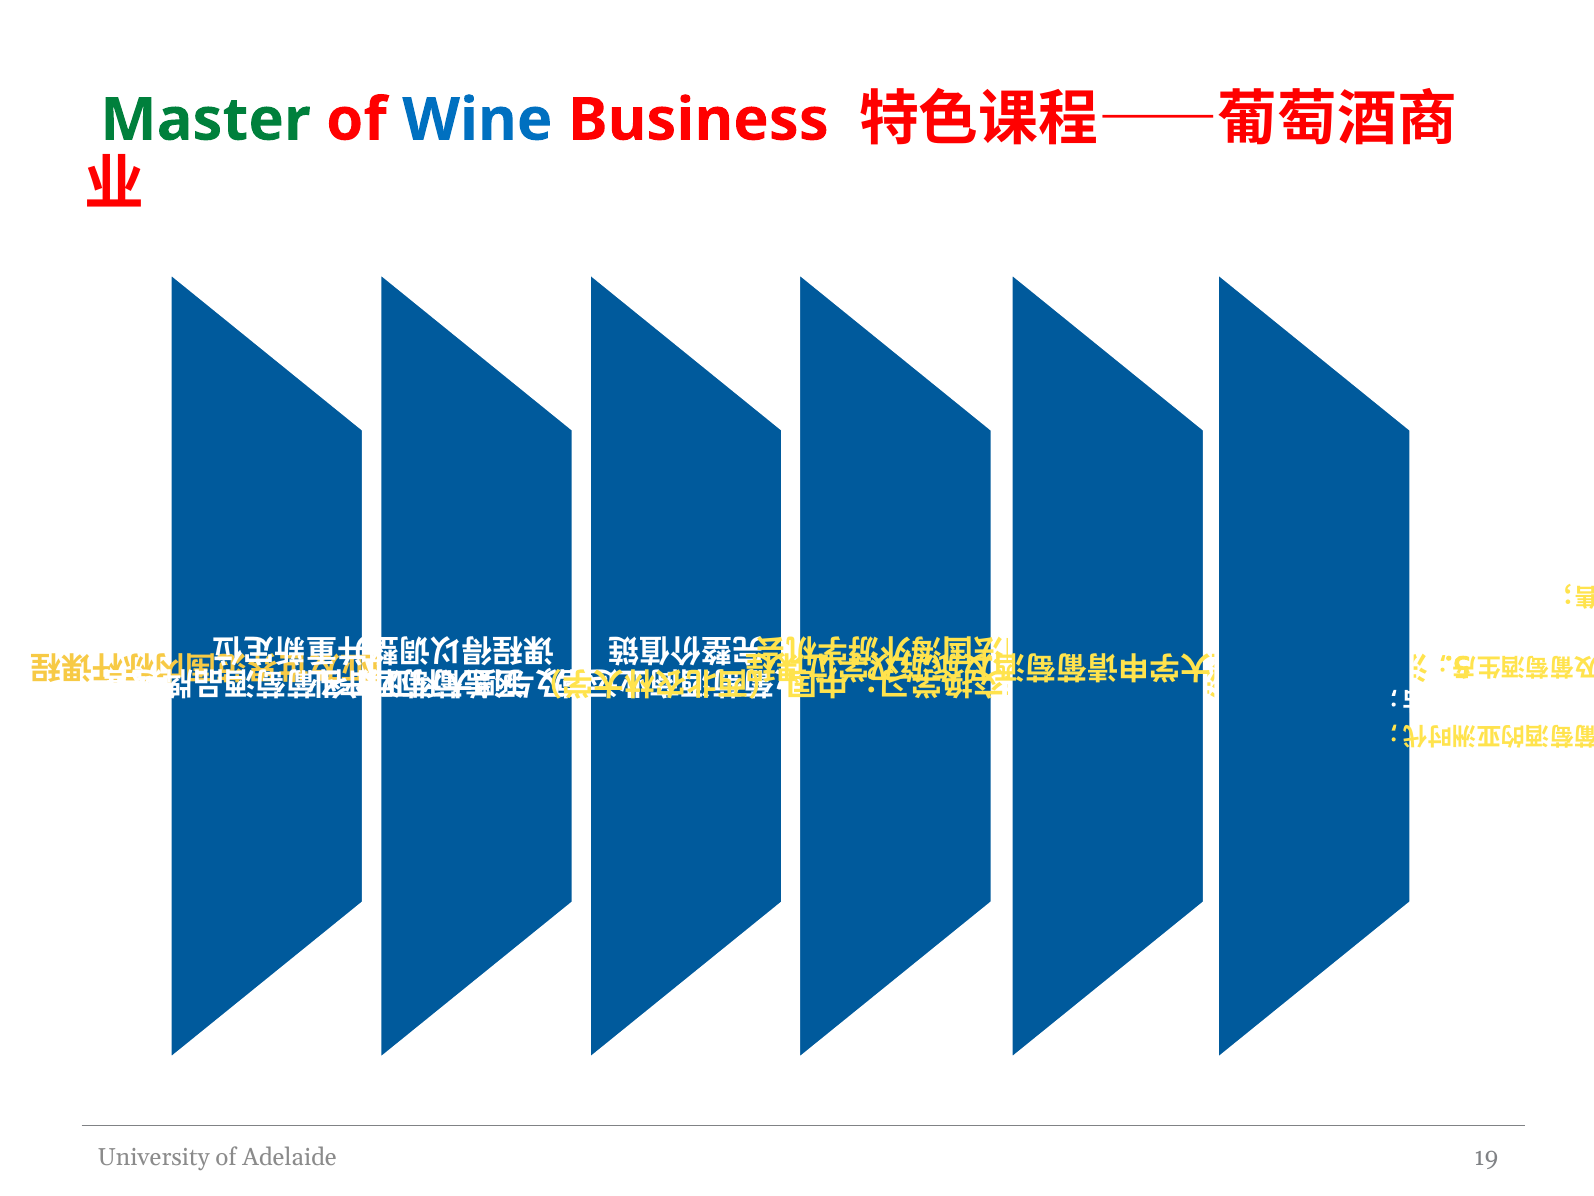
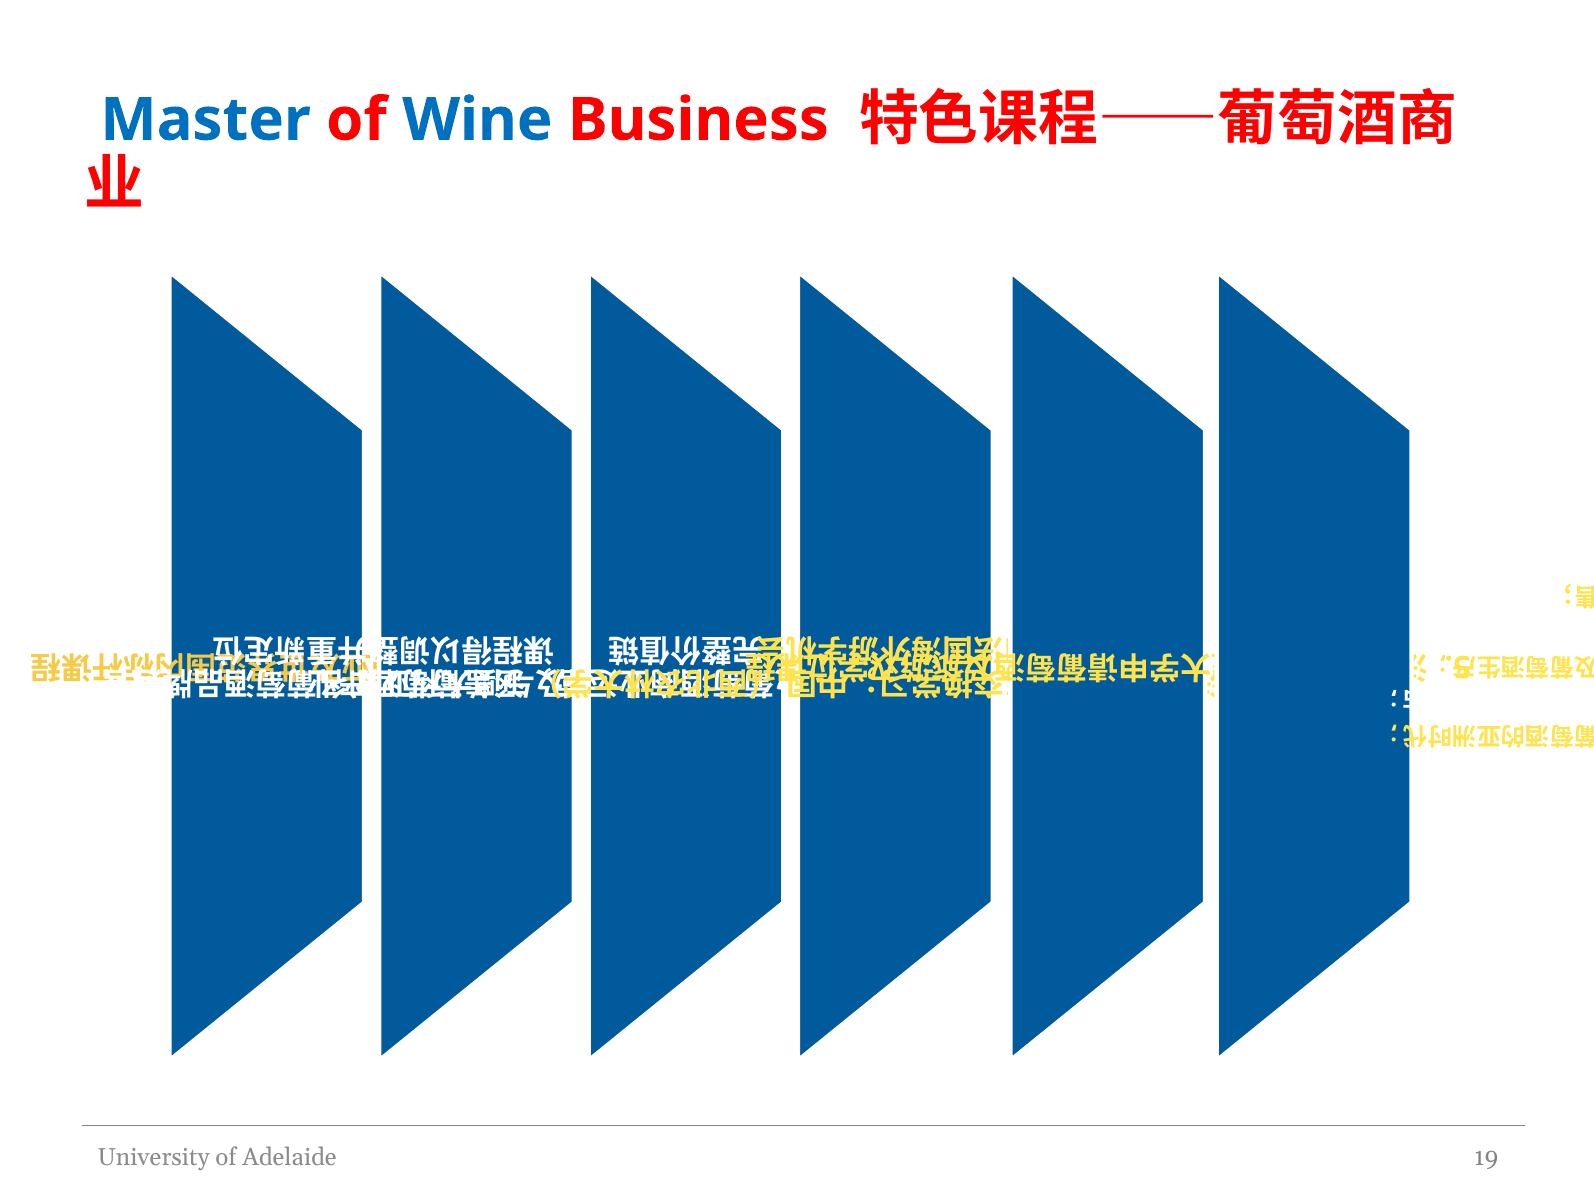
Master colour: green -> blue (206, 120)
